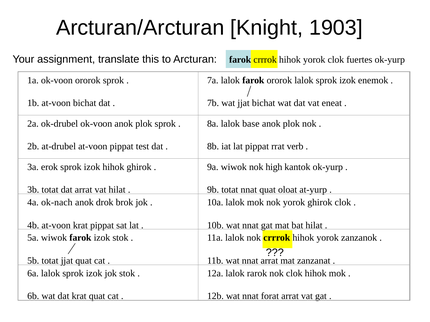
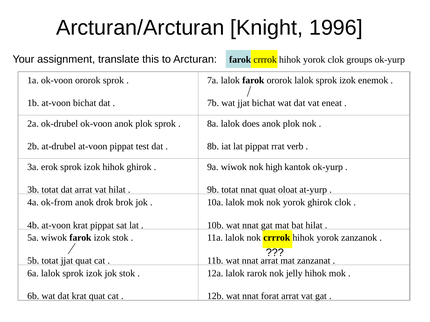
1903: 1903 -> 1996 (336, 28)
fuertes: fuertes -> groups (359, 60)
base: base -> does (251, 124)
ok-nach: ok-nach -> ok-from (57, 203)
nok clok: clok -> jelly (294, 274)
